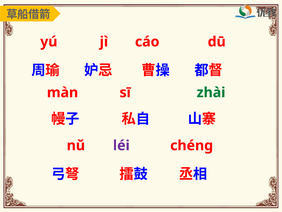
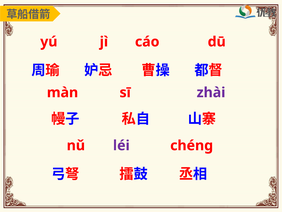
zhài colour: green -> purple (211, 92)
